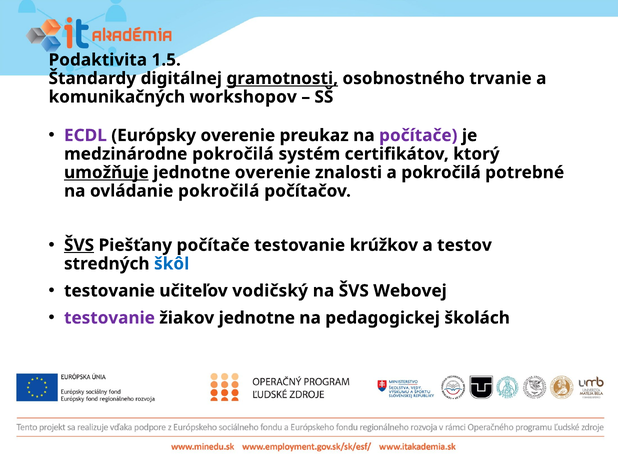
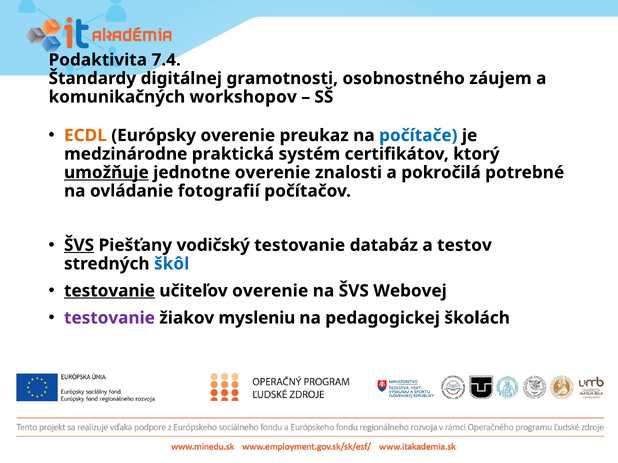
1.5: 1.5 -> 7.4 (166, 60)
gramotnosti underline: present -> none (282, 79)
trvanie: trvanie -> záujem (500, 79)
ECDL colour: purple -> orange (85, 136)
počítače colour: purple -> blue (418, 136)
medzinárodne pokročilá: pokročilá -> praktická (233, 154)
ovládanie pokročilá: pokročilá -> fotografií (219, 191)
Piešťany počítače: počítače -> vodičský (213, 245)
krúžkov: krúžkov -> databáz (384, 245)
testovanie underline: none -> present (109, 291)
učiteľov vodičský: vodičský -> overenie (270, 291)
žiakov jednotne: jednotne -> mysleniu (257, 318)
